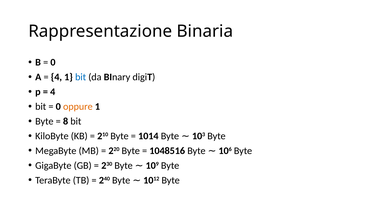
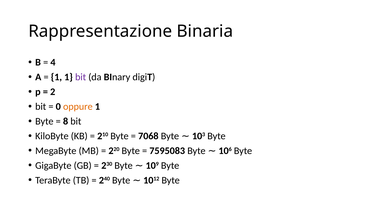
0: 0 -> 4 (53, 62)
4: 4 -> 1 (56, 77)
bit colour: blue -> purple (81, 77)
4: 4 -> 2 (53, 92)
1014: 1014 -> 7068 (148, 136)
1048516: 1048516 -> 7595083 (167, 151)
